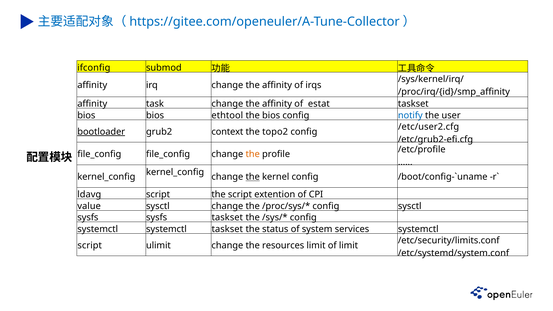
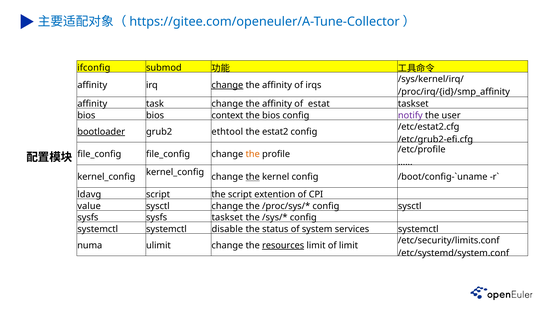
change underline: none -> present (227, 85)
ethtool: ethtool -> context (227, 115)
notify colour: blue -> purple (410, 115)
/etc/user2.cfg: /etc/user2.cfg -> /etc/estat2.cfg (429, 127)
context: context -> ethtool (227, 132)
topo2: topo2 -> estat2 (275, 132)
systemctl taskset: taskset -> disable (227, 229)
script: script -> numa (90, 245)
resources underline: none -> present (283, 245)
